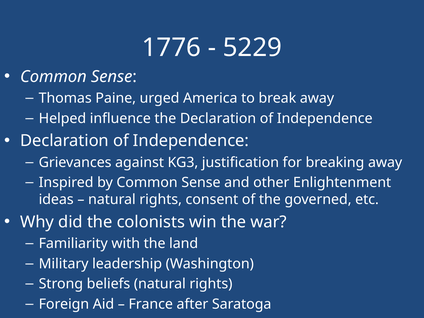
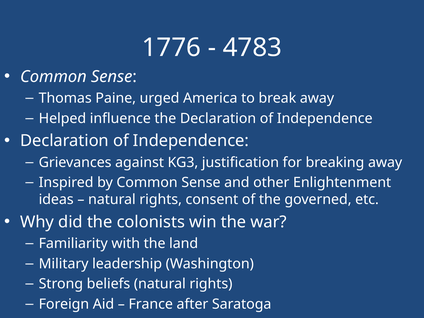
5229: 5229 -> 4783 (252, 48)
